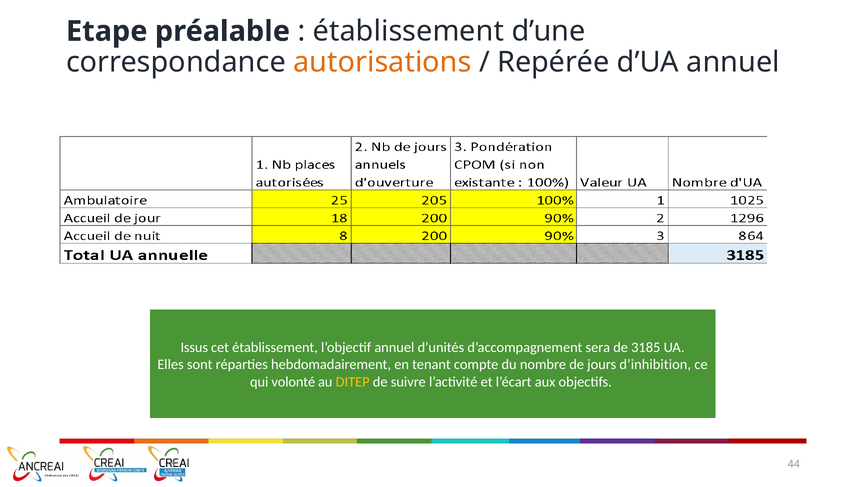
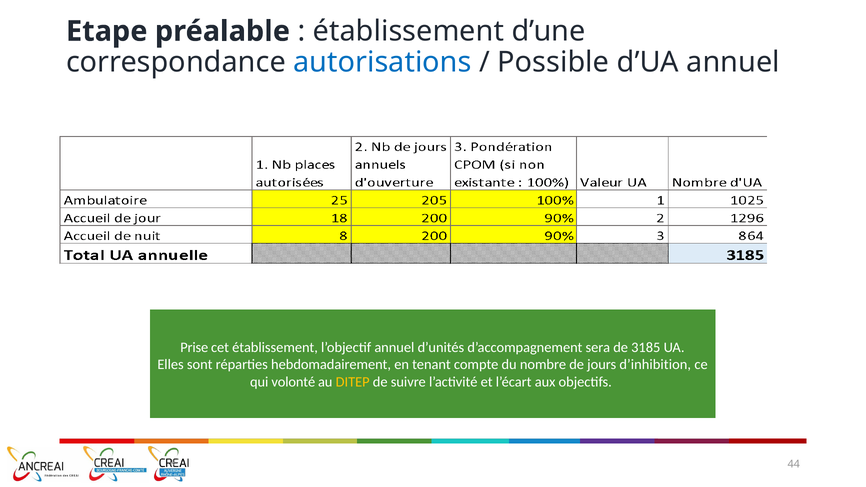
autorisations colour: orange -> blue (382, 62)
Repérée: Repérée -> Possible (553, 62)
Issus: Issus -> Prise (194, 348)
